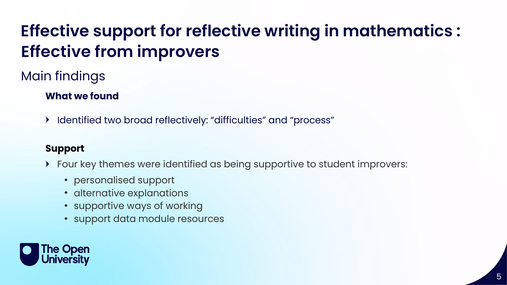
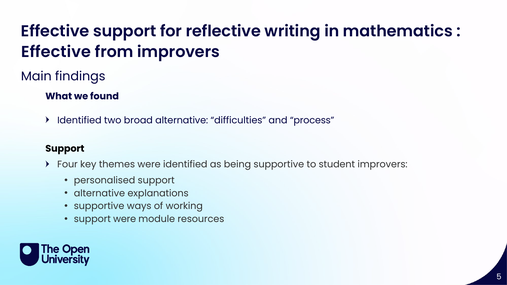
broad reflectively: reflectively -> alternative (182, 120)
support data: data -> were (125, 219)
